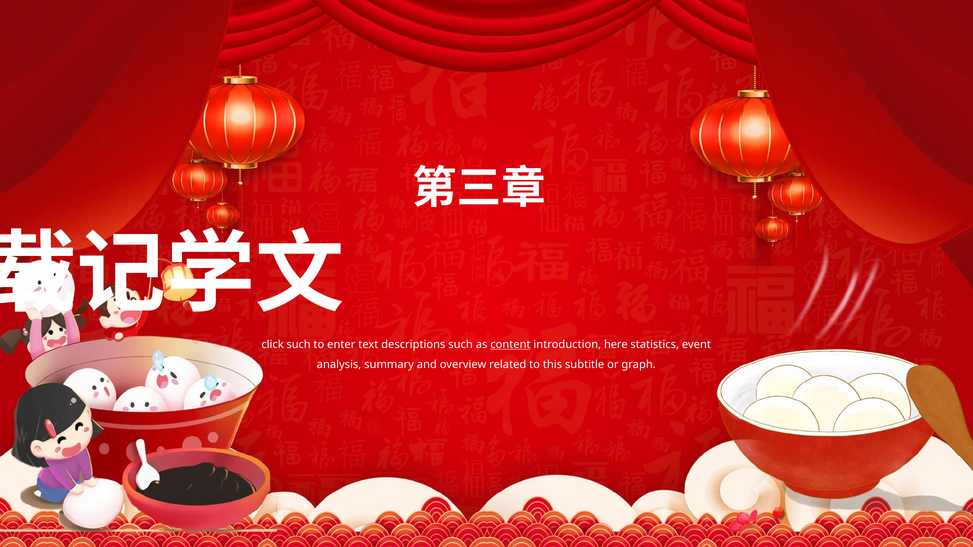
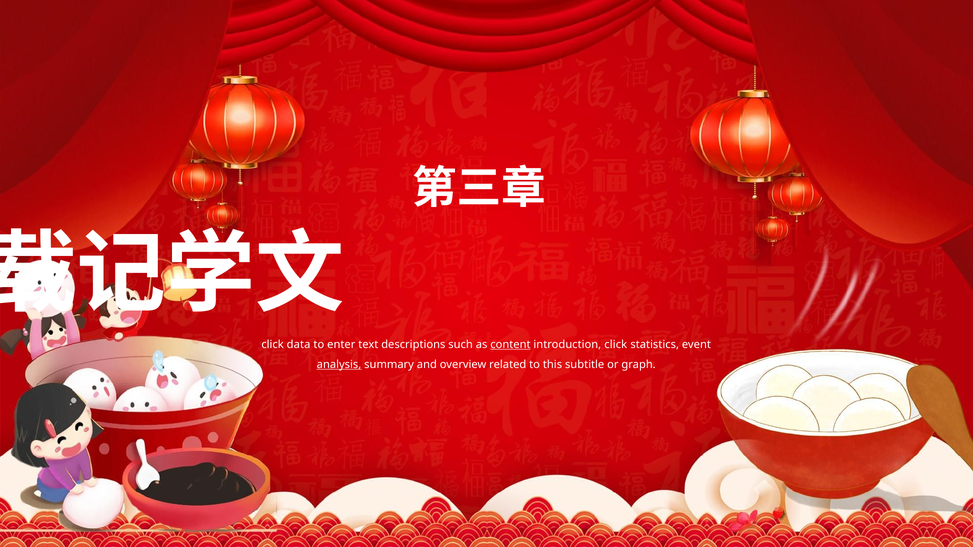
click such: such -> data (299, 345)
introduction here: here -> click (616, 345)
analysis underline: none -> present (339, 365)
